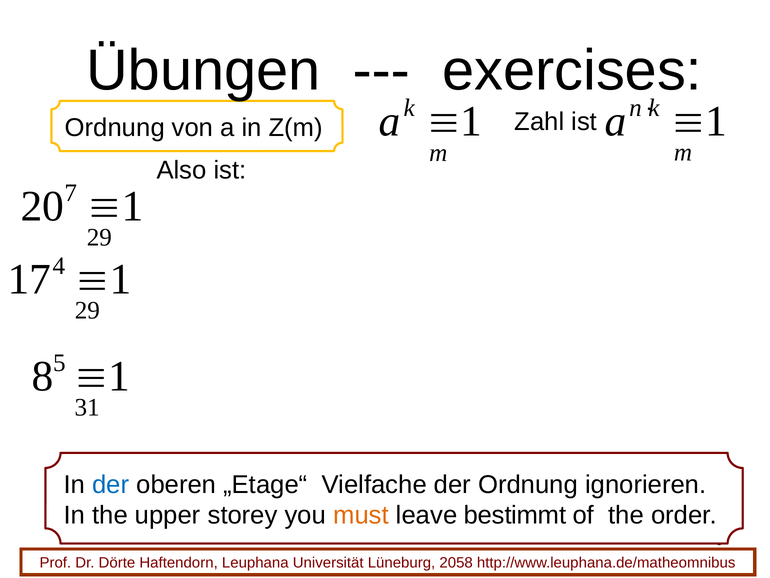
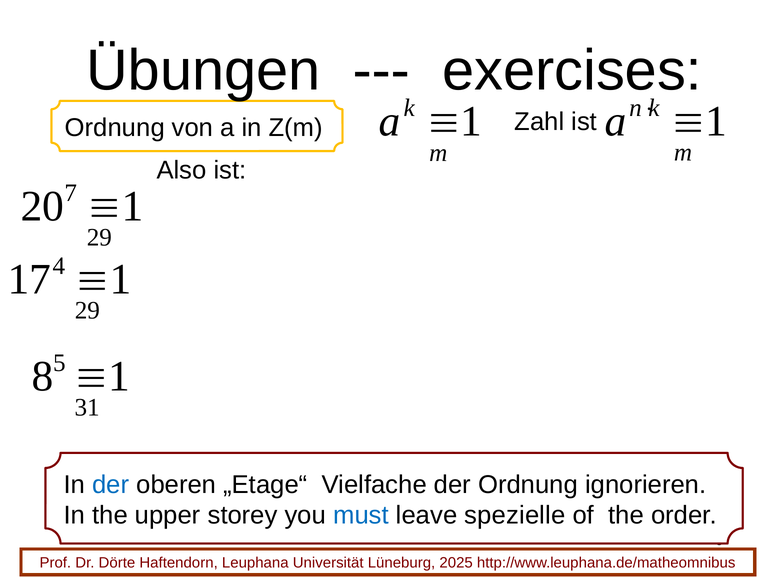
must colour: orange -> blue (361, 515)
bestimmt: bestimmt -> spezielle (515, 515)
2058: 2058 -> 2025 (456, 562)
